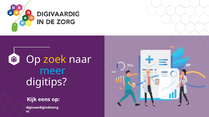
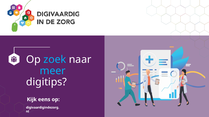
zoek colour: yellow -> light blue (55, 60)
